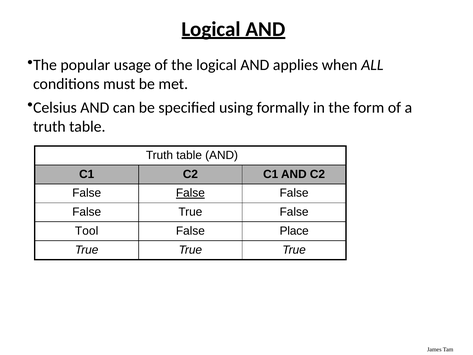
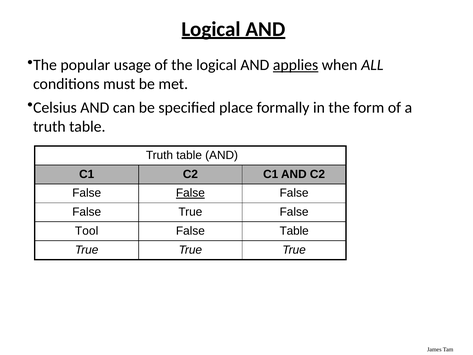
applies underline: none -> present (296, 65)
using: using -> place (236, 108)
False Place: Place -> Table (294, 231)
